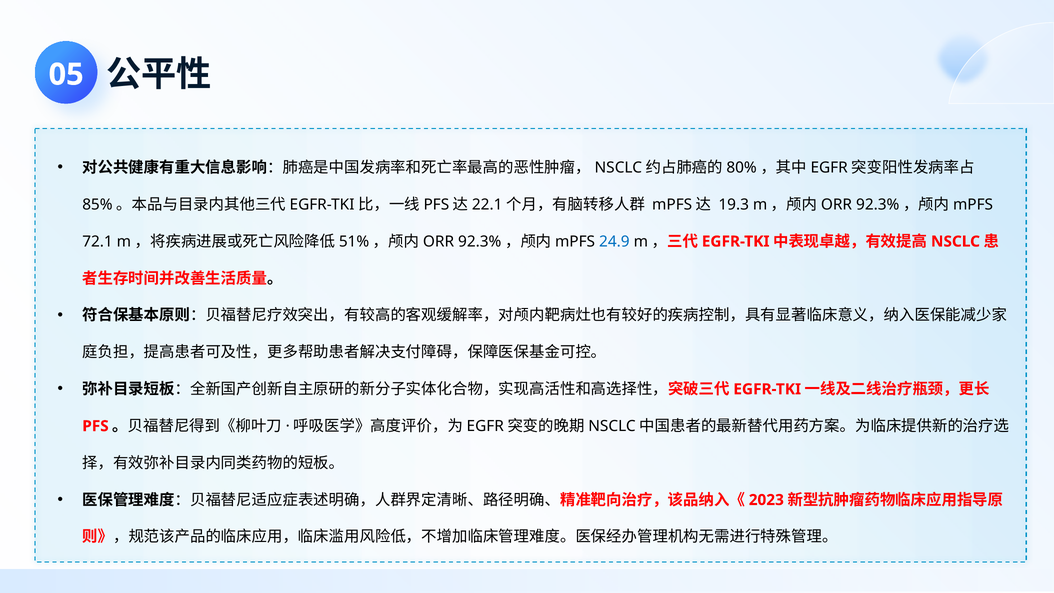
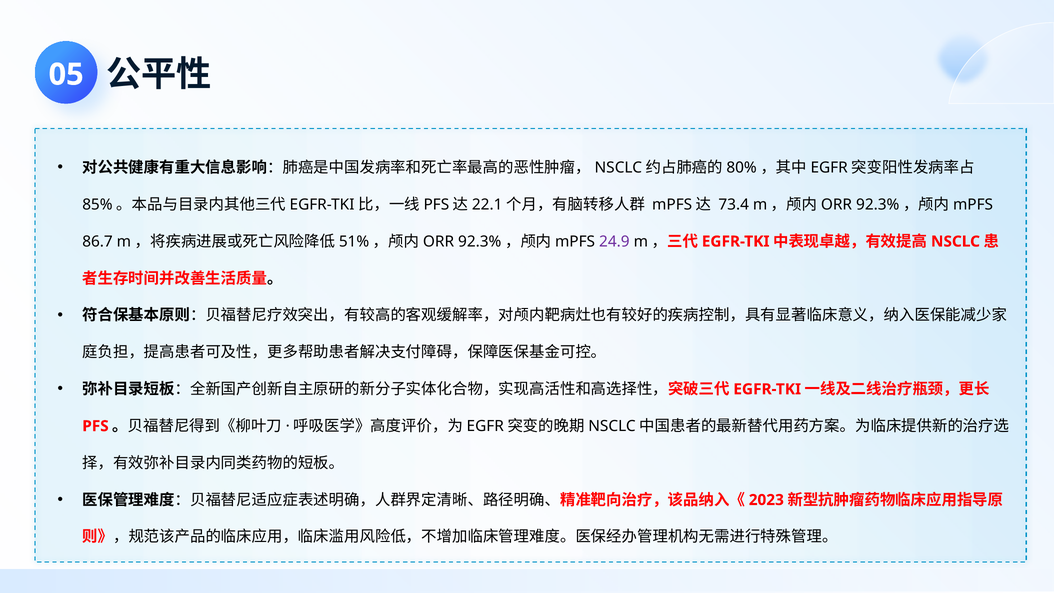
19.3: 19.3 -> 73.4 (734, 205)
72.1: 72.1 -> 86.7 (98, 241)
24.9 colour: blue -> purple (614, 241)
